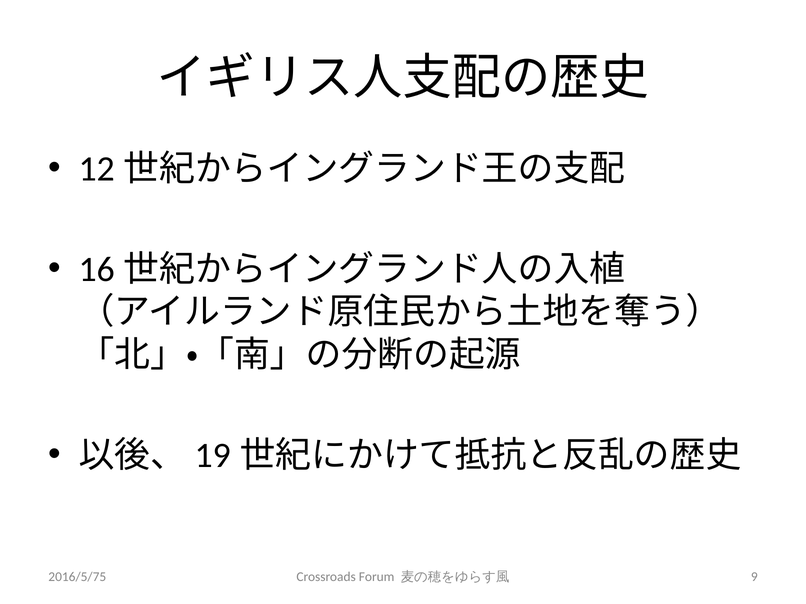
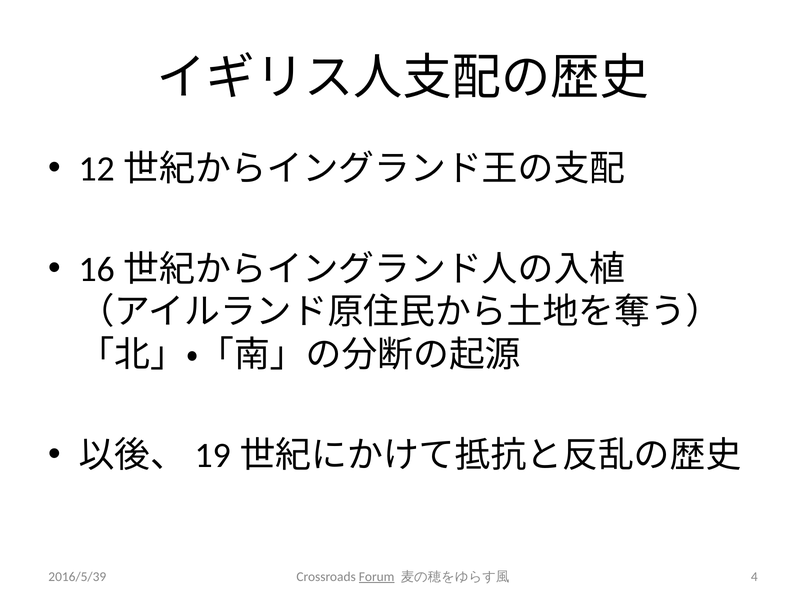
2016/5/75: 2016/5/75 -> 2016/5/39 (77, 577)
Forum underline: none -> present (377, 577)
9: 9 -> 4 (754, 577)
